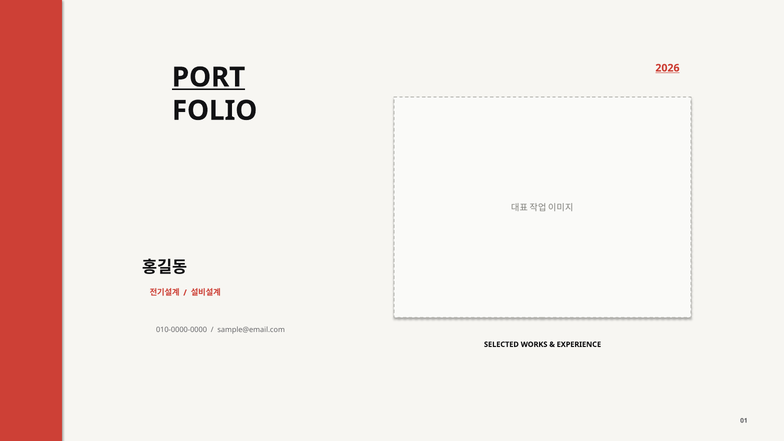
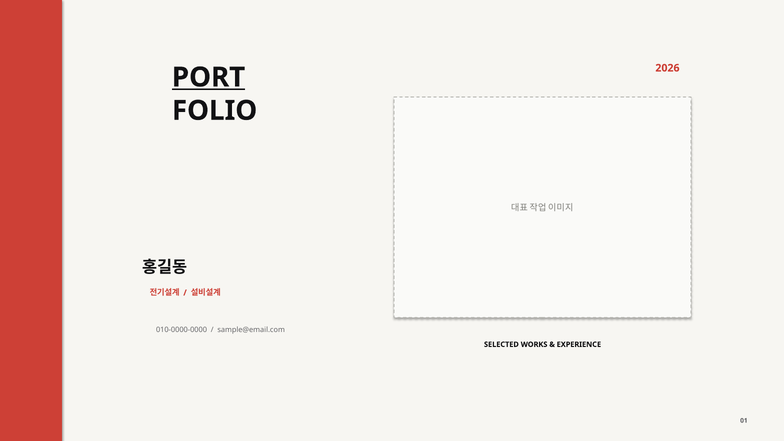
2026 underline: present -> none (667, 68)
